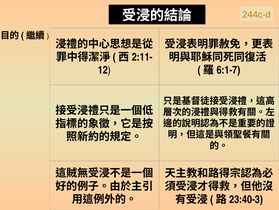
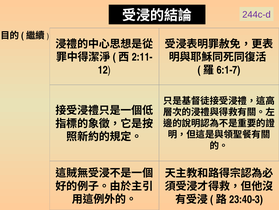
244c-d colour: orange -> purple (257, 15)
